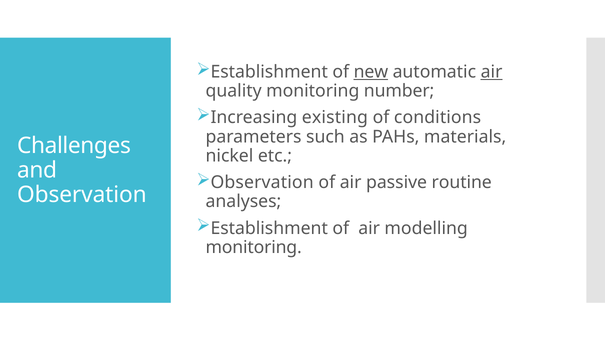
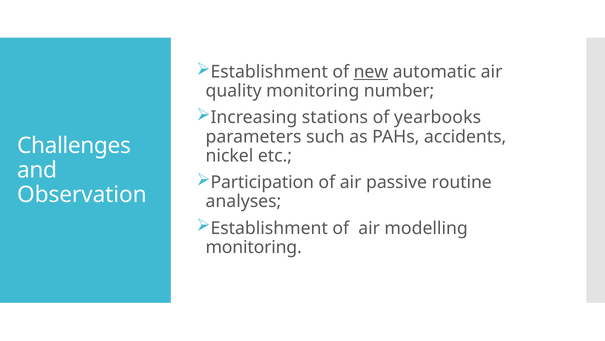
air underline: present -> none (492, 72)
existing: existing -> stations (335, 117)
conditions: conditions -> yearbooks (438, 117)
materials: materials -> accidents (465, 136)
Observation: Observation -> Participation (262, 182)
